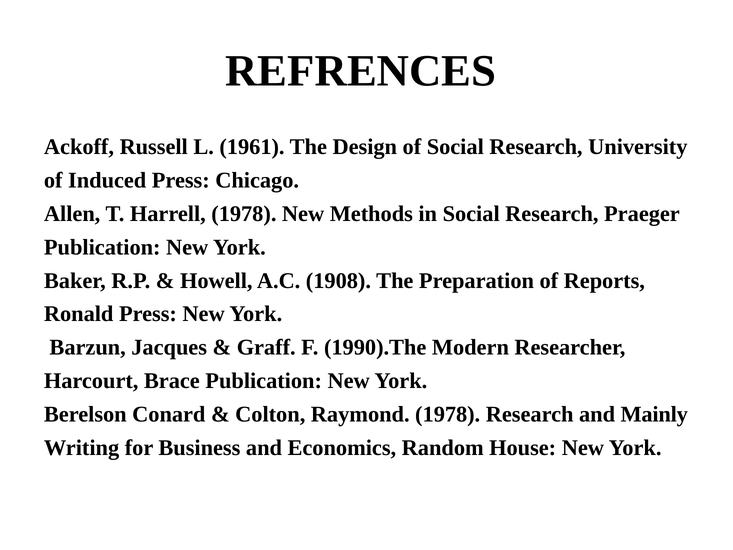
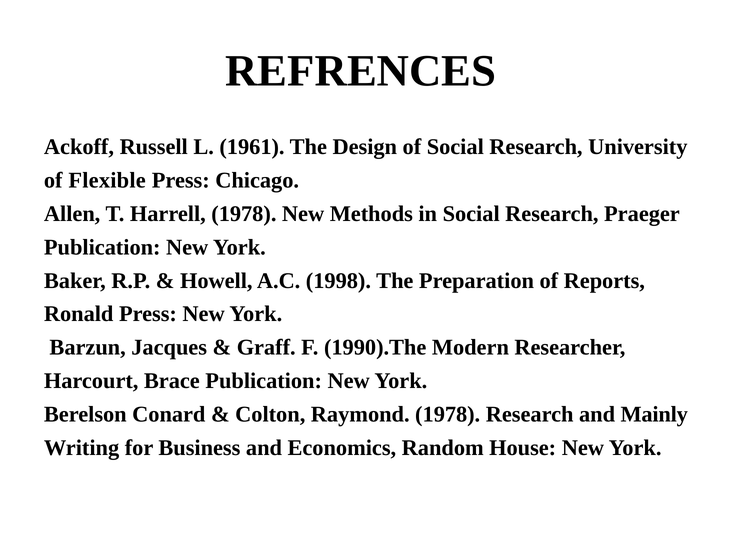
Induced: Induced -> Flexible (107, 180)
1908: 1908 -> 1998 (338, 280)
